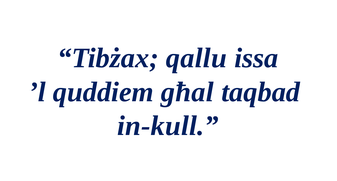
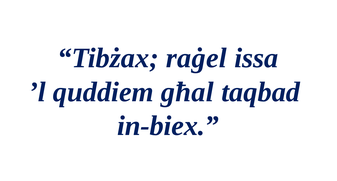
qallu: qallu -> raġel (196, 58)
in-kull: in-kull -> in-biex (168, 126)
